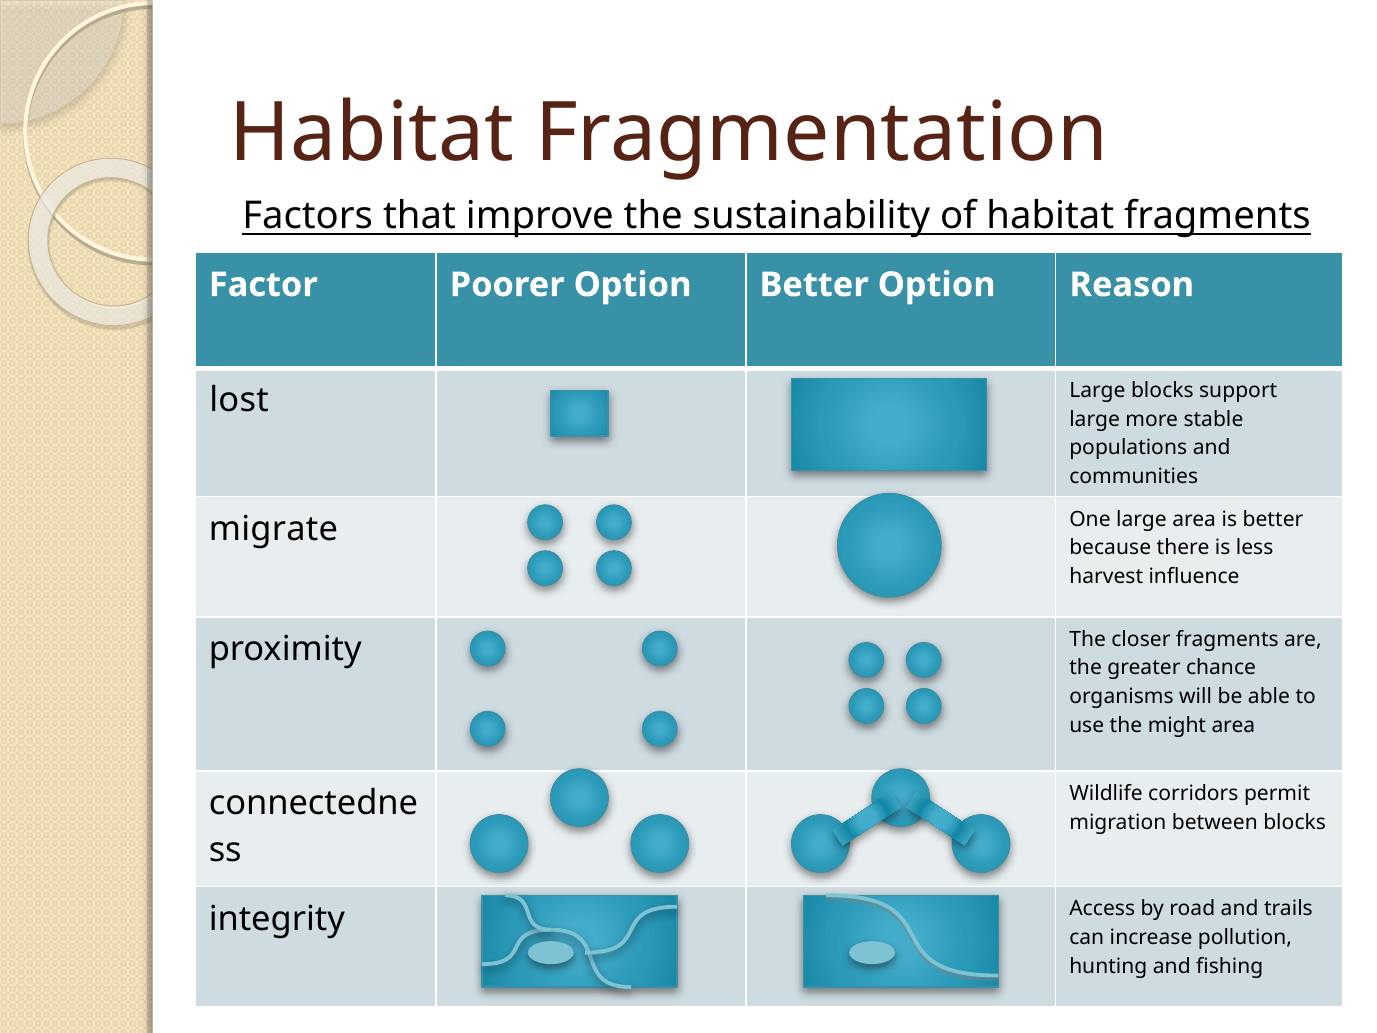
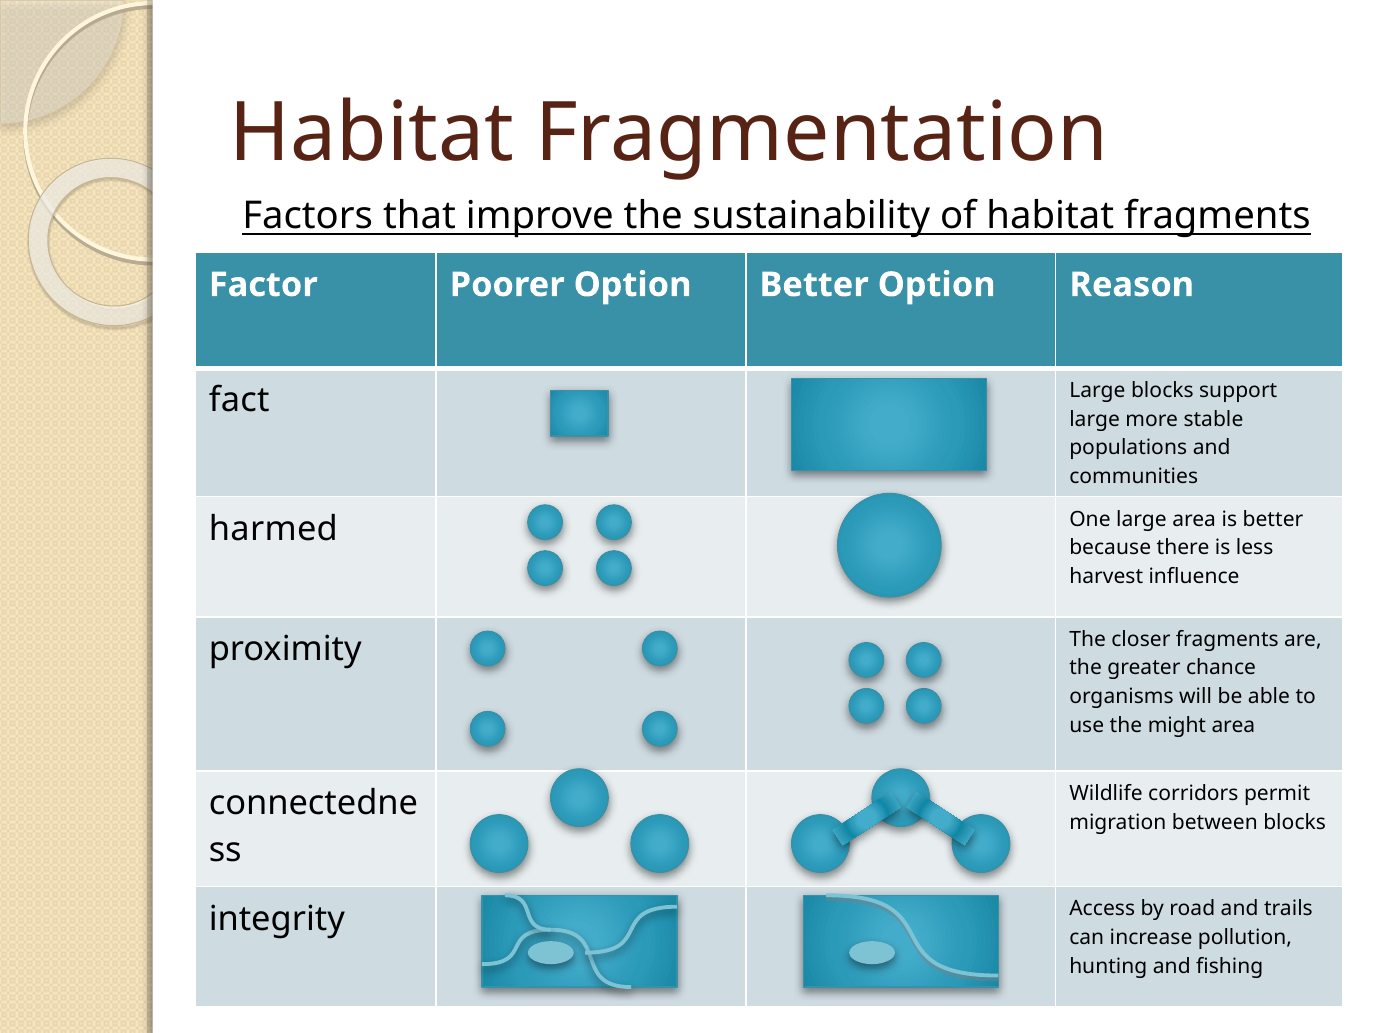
lost: lost -> fact (239, 400)
migrate: migrate -> harmed (273, 529)
